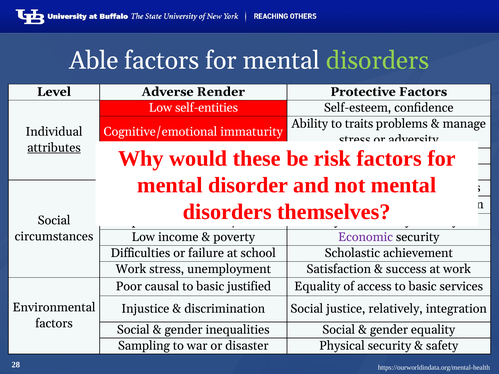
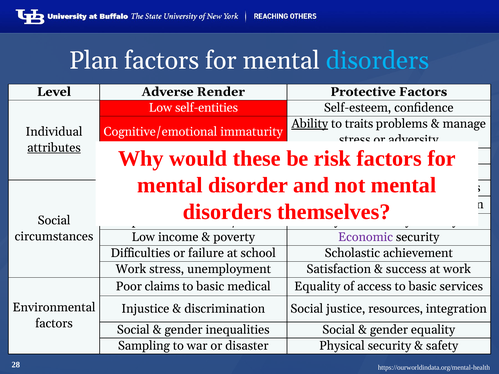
Able: Able -> Plan (94, 61)
disorders colour: light green -> light blue (378, 61)
Ability underline: none -> present (310, 124)
causal: causal -> claims (162, 286)
basic justified: justified -> medical (249, 286)
relatively: relatively -> resources (396, 309)
